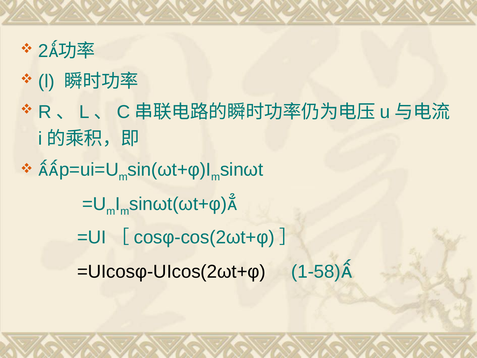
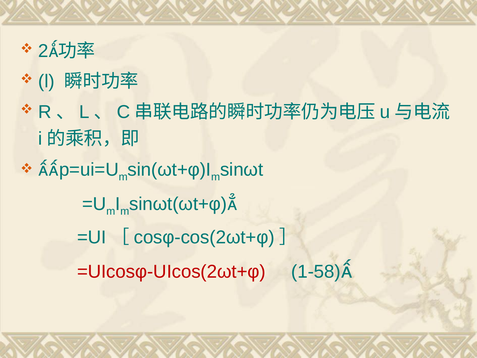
=UIcosφ-UIcos(2ωt+φ colour: black -> red (171, 272)
